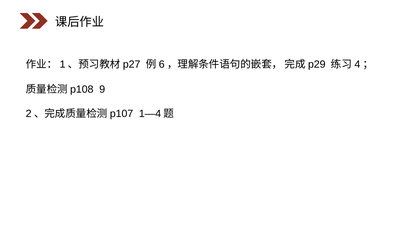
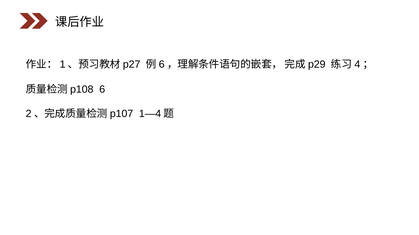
9: 9 -> 6 (102, 90)
